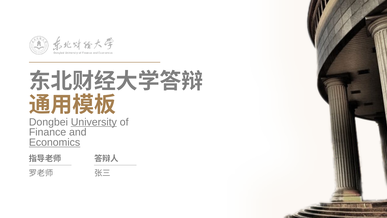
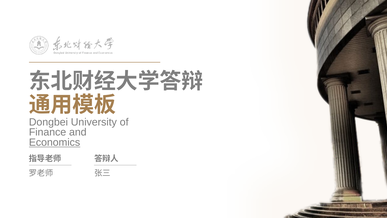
University underline: present -> none (94, 122)
